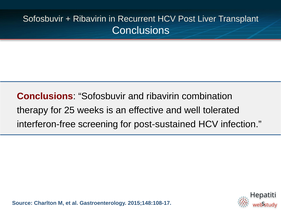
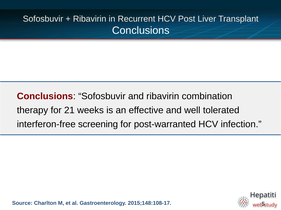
25: 25 -> 21 (69, 111)
post-sustained: post-sustained -> post-warranted (165, 125)
